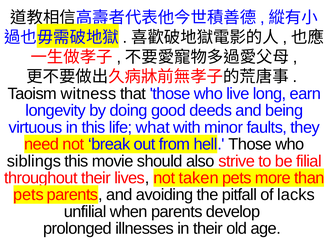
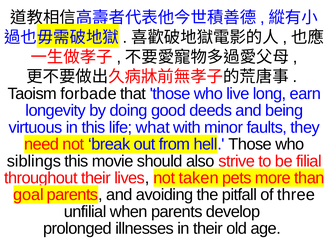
witness: witness -> forbade (88, 94)
pets: pets -> goal (28, 195)
lacks: lacks -> three (296, 195)
